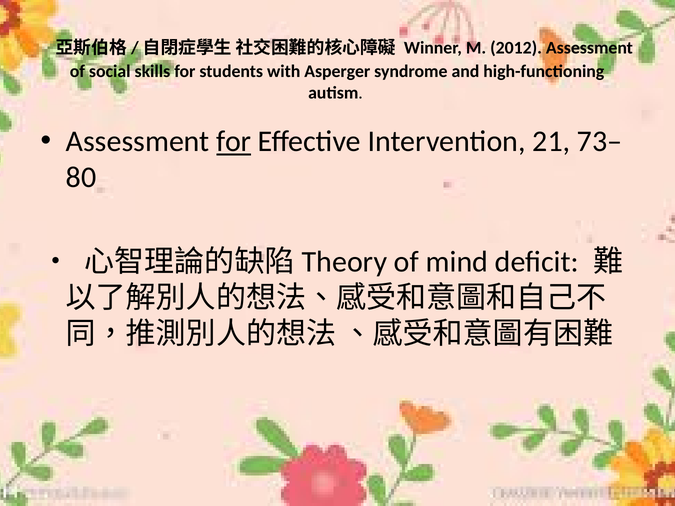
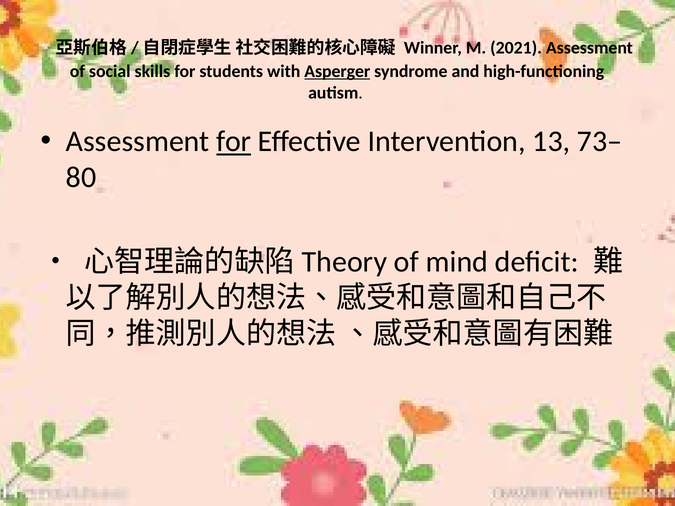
2012: 2012 -> 2021 (516, 48)
Asperger underline: none -> present (337, 72)
21: 21 -> 13 (551, 142)
